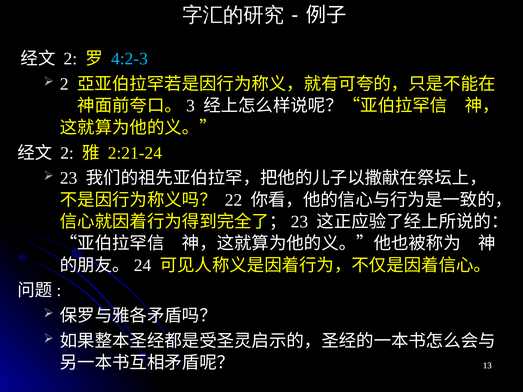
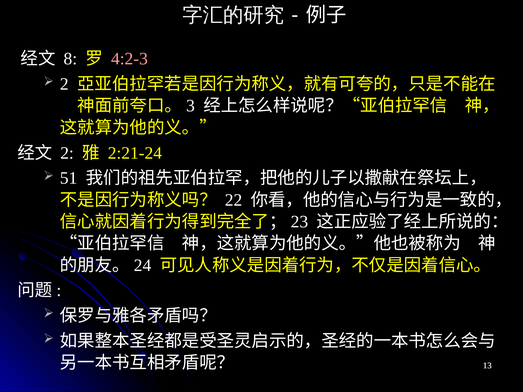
2: 2 -> 8 (70, 59)
4:2-3 colour: light blue -> pink (129, 59)
23: 23 -> 51 (69, 178)
